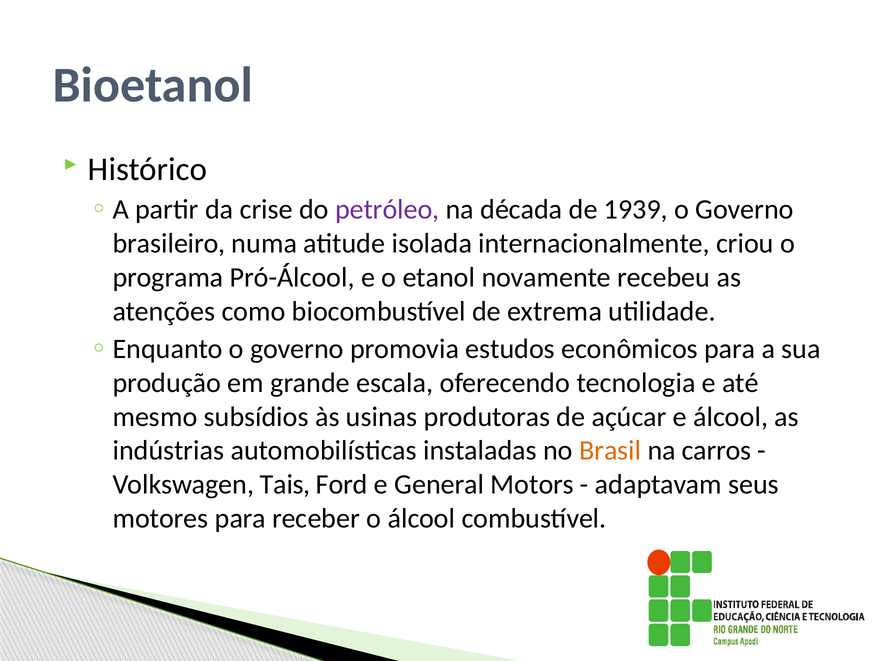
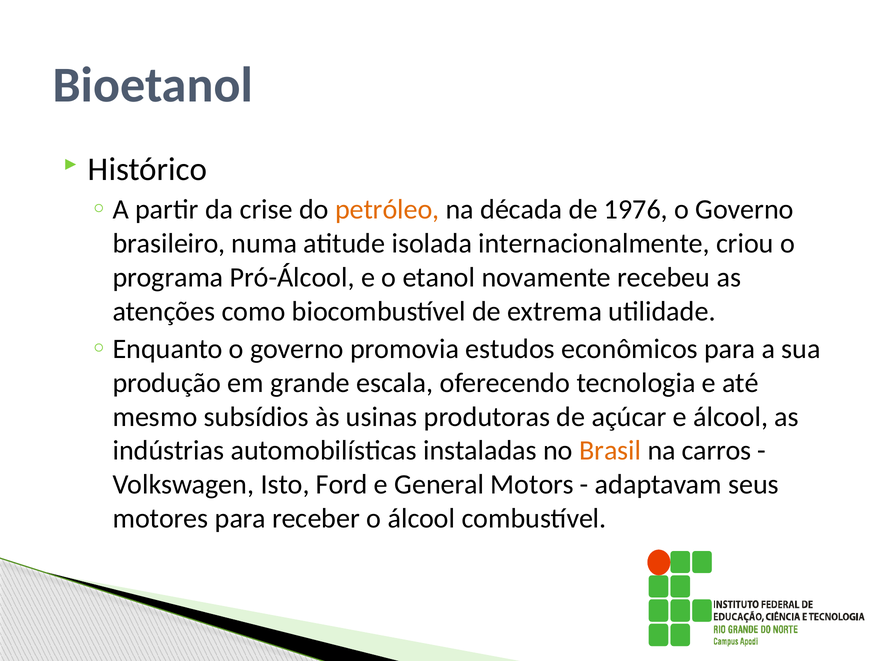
petróleo colour: purple -> orange (387, 210)
1939: 1939 -> 1976 (636, 210)
Tais: Tais -> Isto (285, 484)
